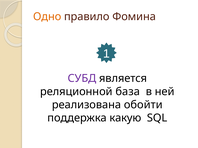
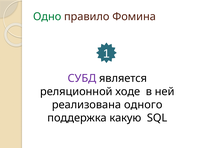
Одно colour: orange -> green (47, 17)
база: база -> ходе (128, 92)
обойти: обойти -> одного (143, 105)
